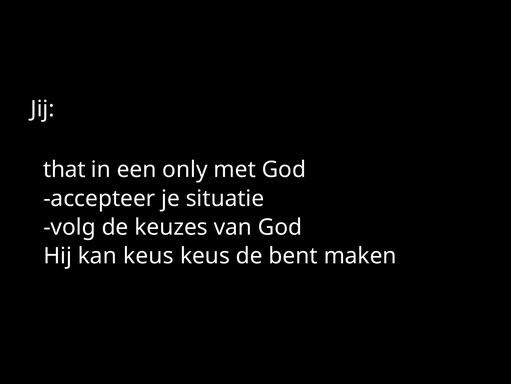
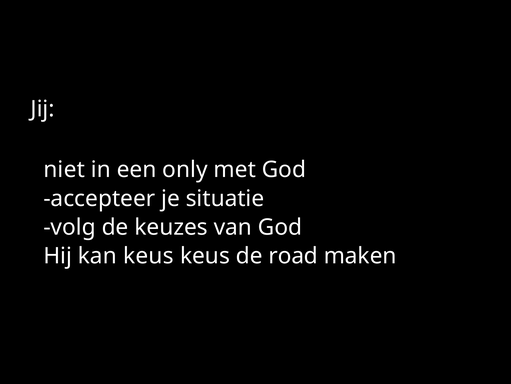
that: that -> niet (64, 169)
bent: bent -> road (293, 256)
